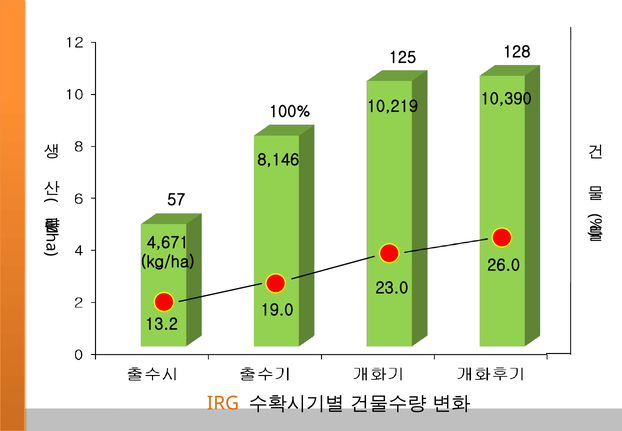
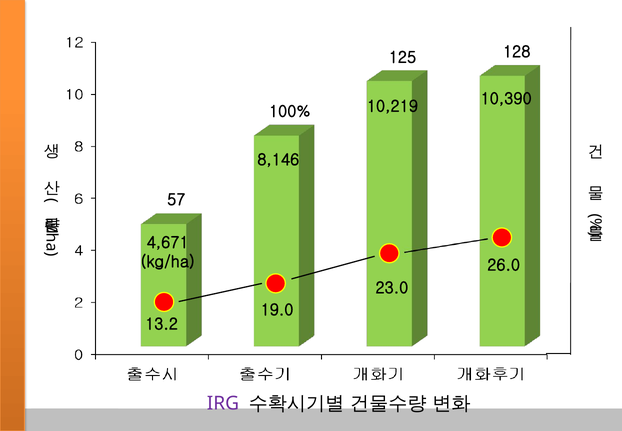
IRG colour: orange -> purple (223, 403)
